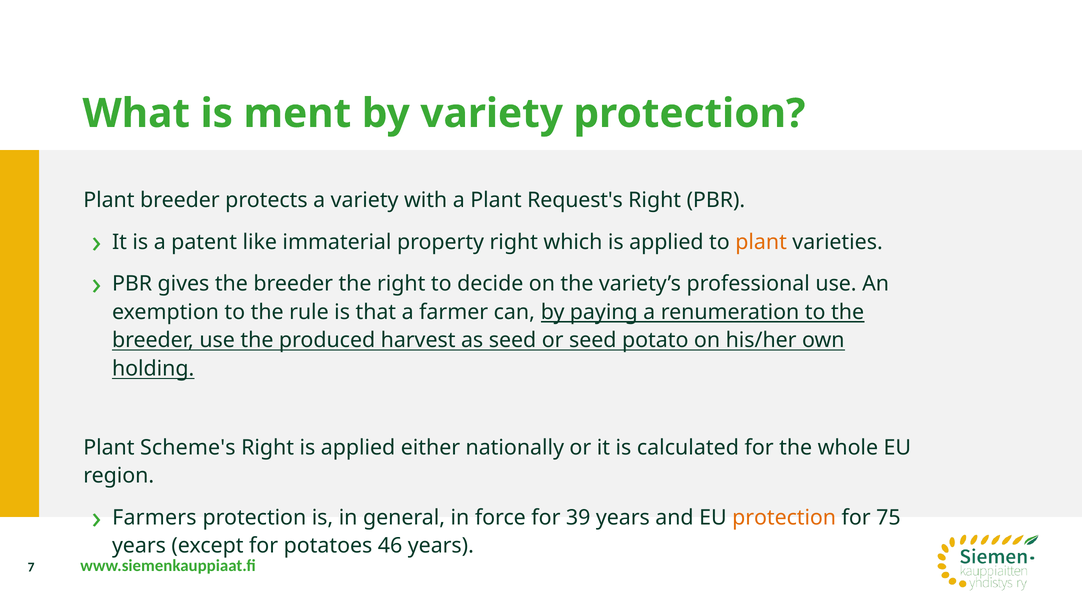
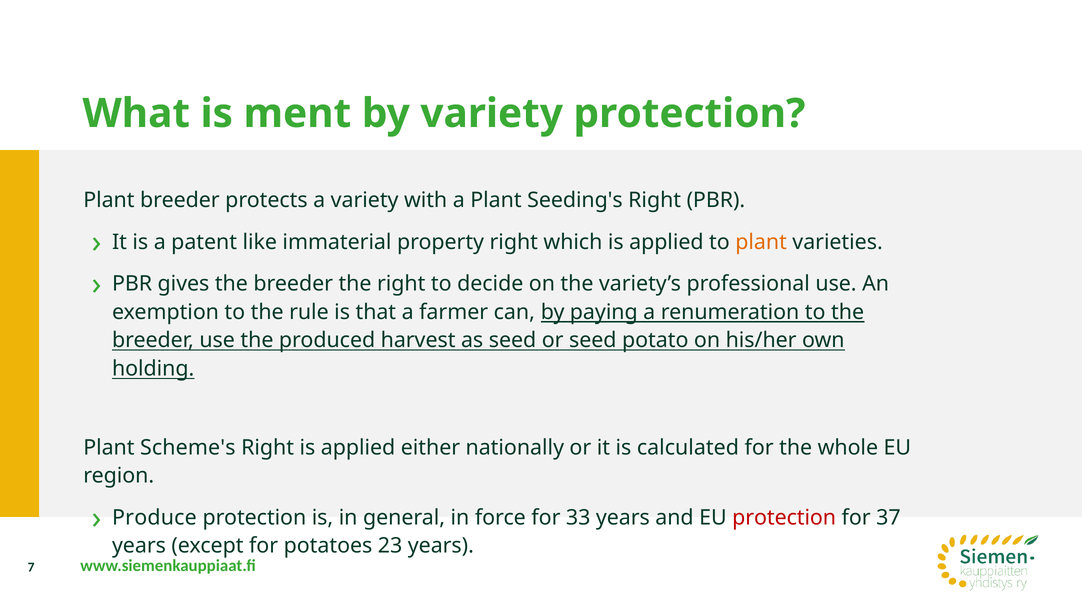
Request's: Request's -> Seeding's (575, 200)
Farmers: Farmers -> Produce (154, 517)
39: 39 -> 33 (578, 517)
protection colour: orange -> red (784, 517)
75: 75 -> 37 (888, 517)
46: 46 -> 23 (390, 546)
